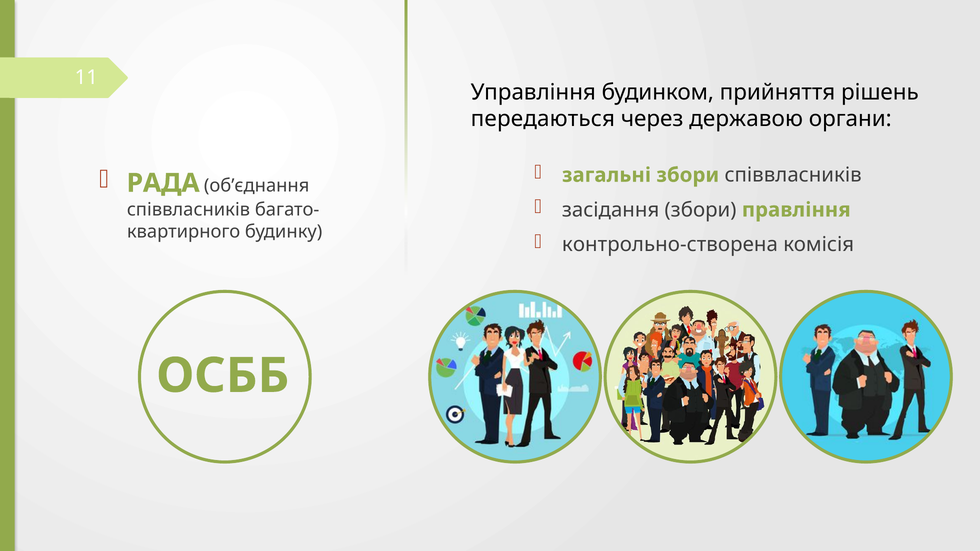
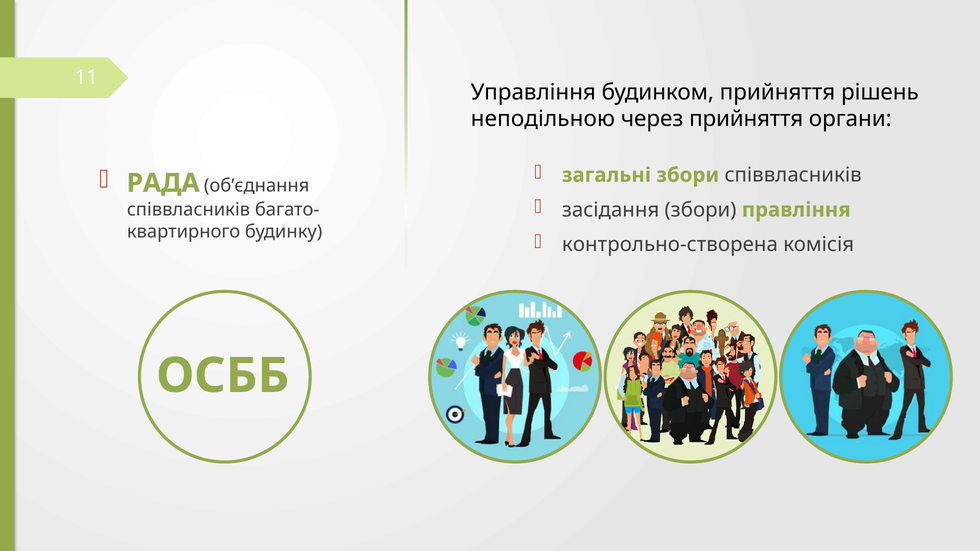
передаються: передаються -> неподільною (543, 119)
через державою: державою -> прийняття (746, 119)
